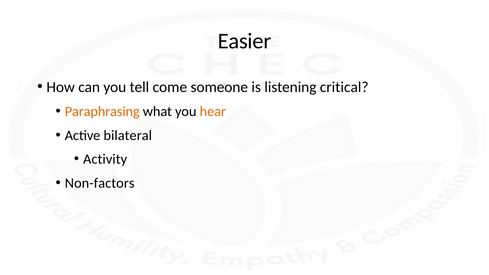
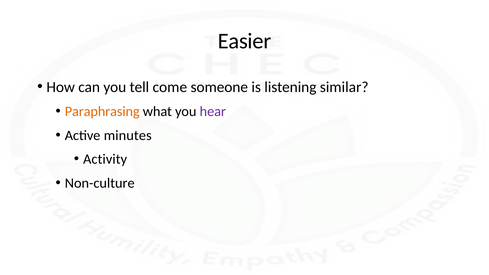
critical: critical -> similar (344, 87)
hear colour: orange -> purple (213, 112)
bilateral: bilateral -> minutes (128, 135)
Non-factors: Non-factors -> Non-culture (100, 183)
